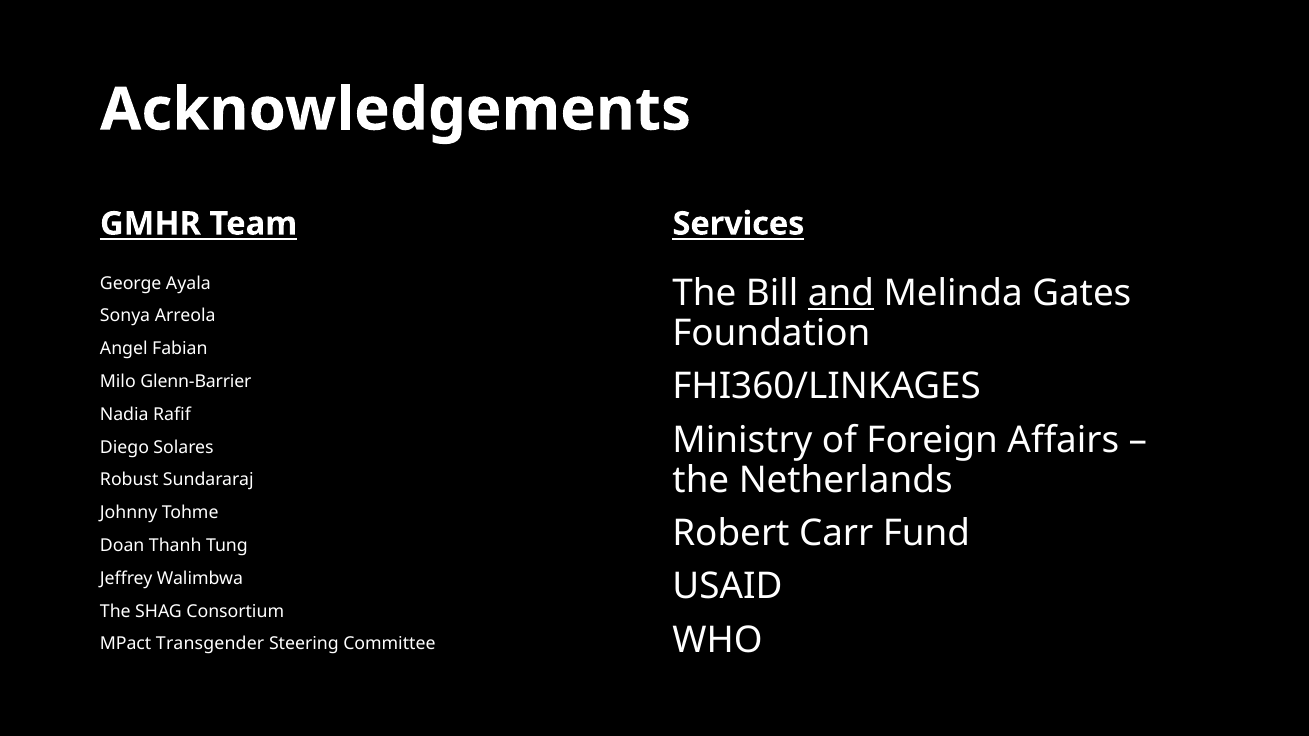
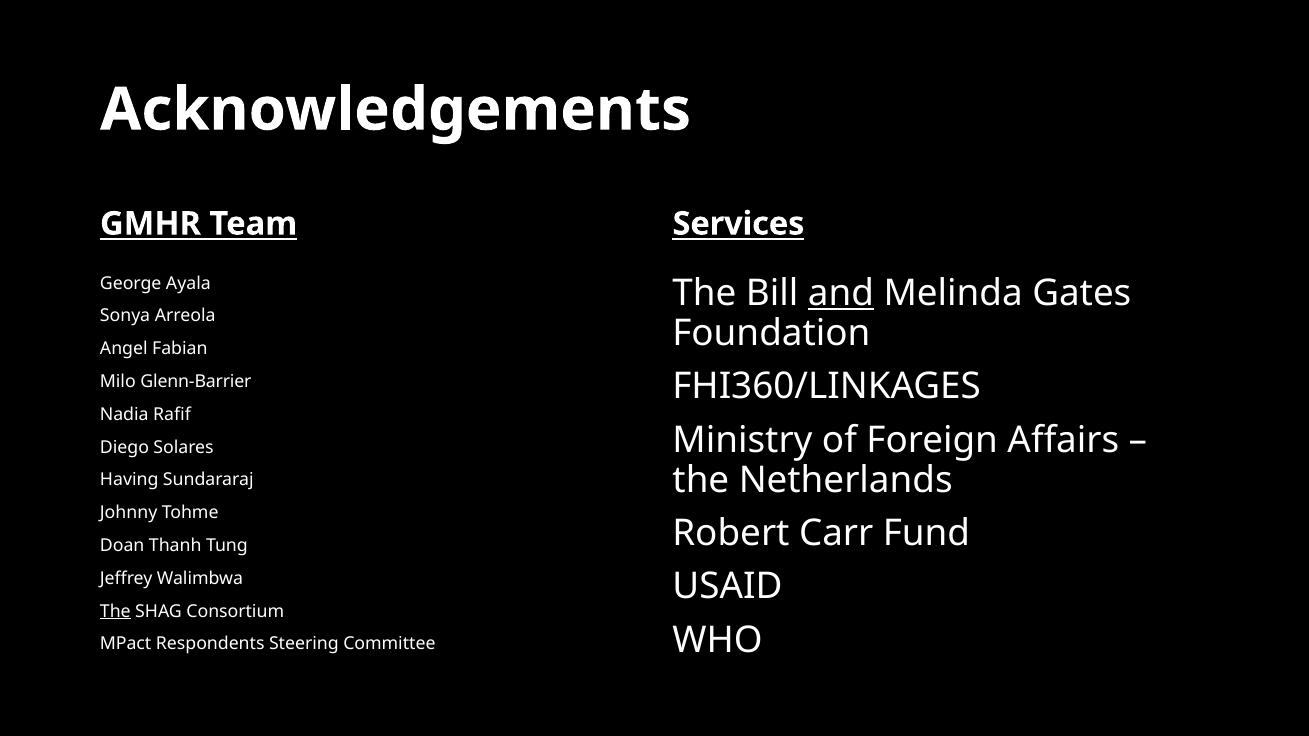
Robust: Robust -> Having (129, 480)
The underline: none -> present (115, 612)
Transgender: Transgender -> Respondents (210, 644)
